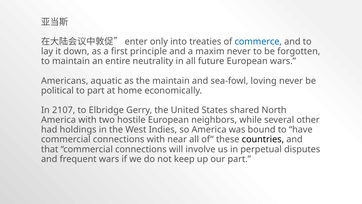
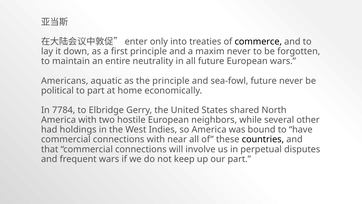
commerce colour: blue -> black (258, 42)
the maintain: maintain -> principle (171, 81)
sea-fowl loving: loving -> future (264, 81)
2107: 2107 -> 7784 (64, 110)
